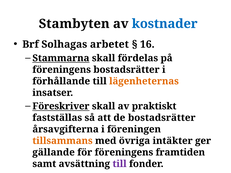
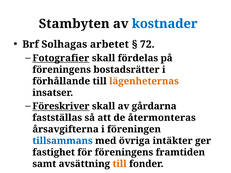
16: 16 -> 72 (147, 44)
Stammarna: Stammarna -> Fotografier (61, 58)
praktiskt: praktiskt -> gårdarna (154, 106)
de bostadsrätter: bostadsrätter -> återmonteras (162, 118)
tillsammans colour: orange -> blue (63, 141)
gällande: gällande -> fastighet (54, 153)
till colour: purple -> orange (120, 164)
